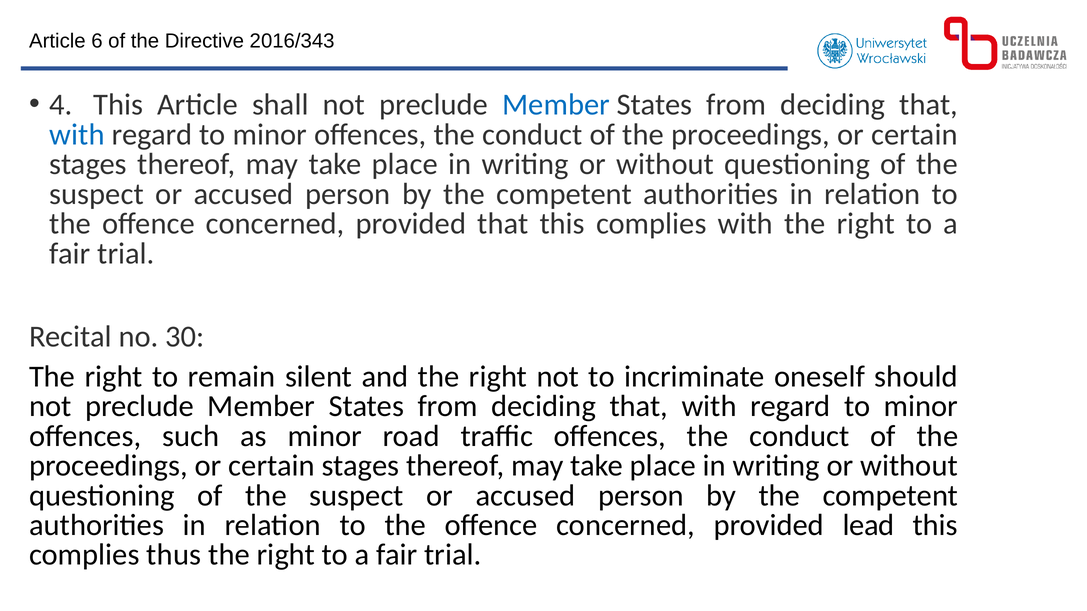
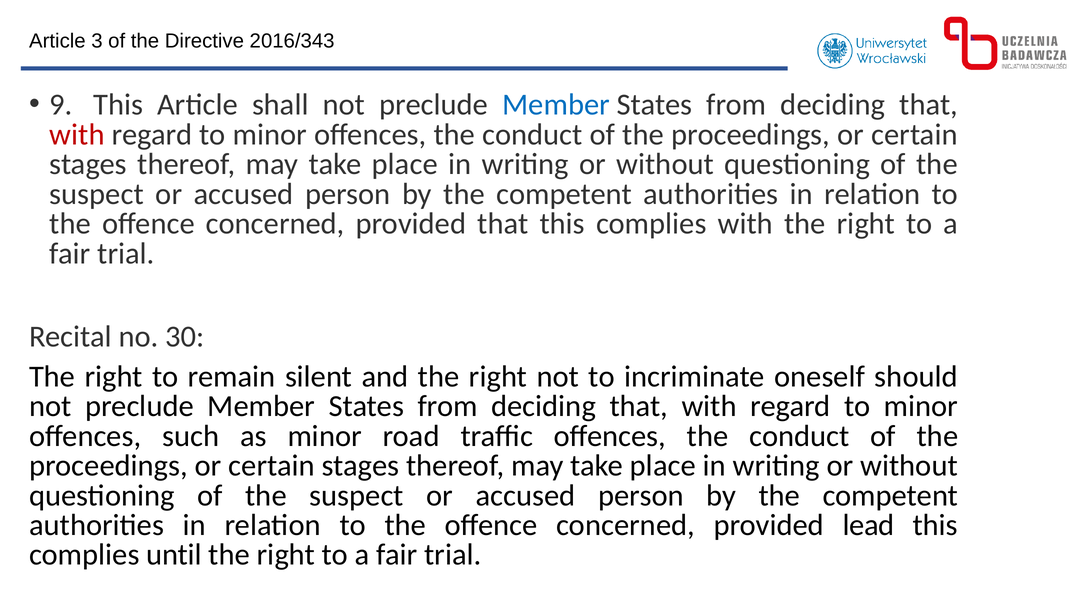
6: 6 -> 3 (97, 41)
4: 4 -> 9 (61, 105)
with colour: blue -> red (77, 135)
thus: thus -> until (174, 555)
